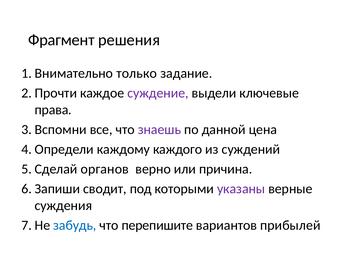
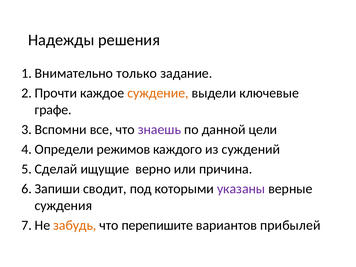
Фрагмент: Фрагмент -> Надежды (61, 40)
суждение colour: purple -> orange (158, 93)
права: права -> графе (53, 110)
цена: цена -> цели (263, 130)
каждому: каждому -> режимов (123, 149)
органов: органов -> ищущие (105, 169)
забудь colour: blue -> orange (75, 225)
